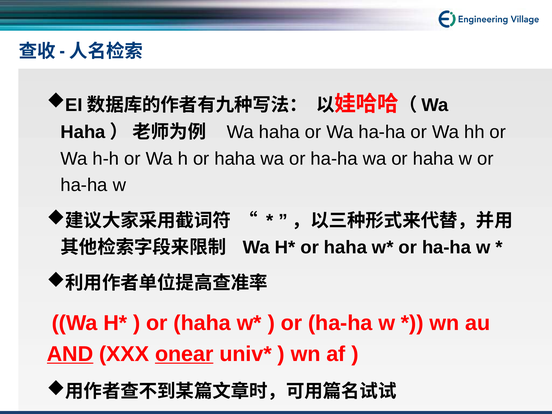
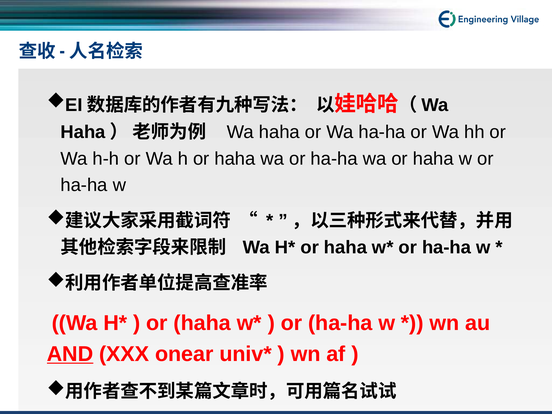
onear underline: present -> none (184, 354)
